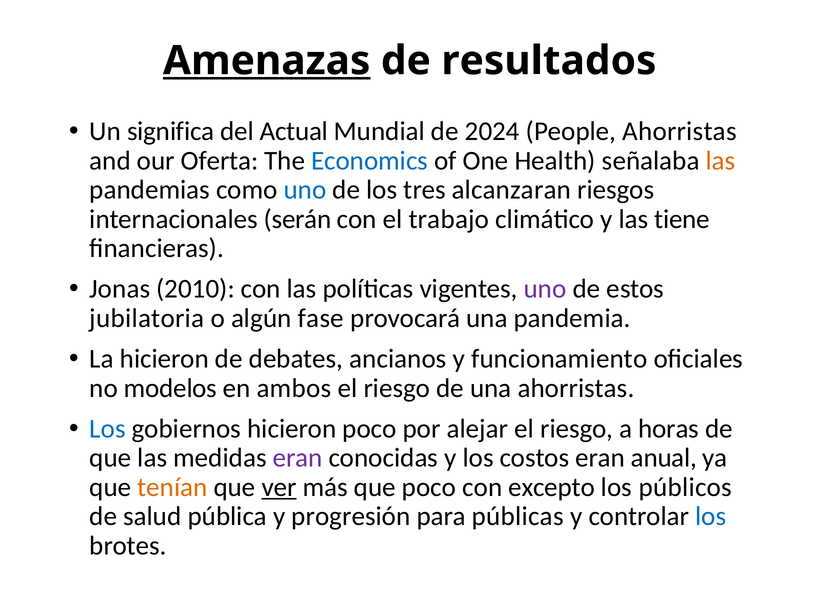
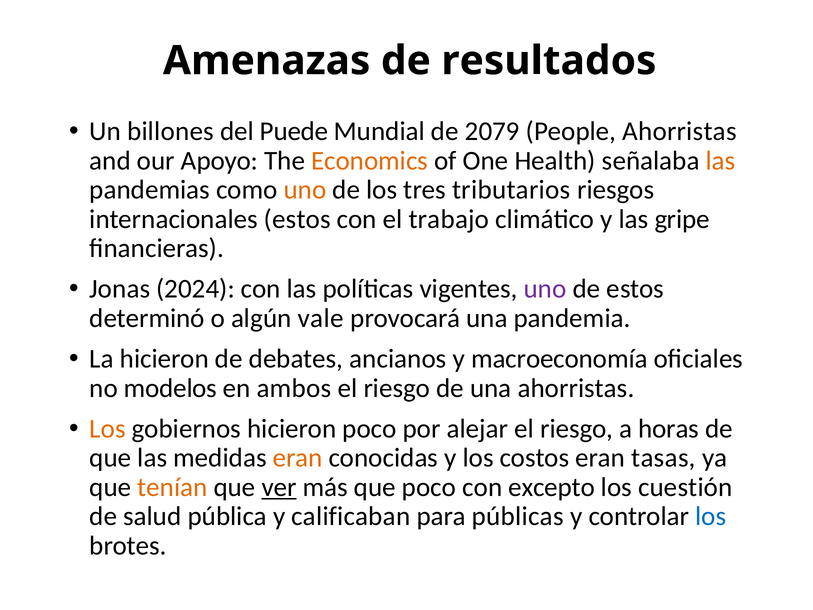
Amenazas underline: present -> none (267, 61)
significa: significa -> billones (170, 131)
Actual: Actual -> Puede (294, 131)
2024: 2024 -> 2079 (492, 131)
Oferta: Oferta -> Apoyo (220, 161)
Economics colour: blue -> orange (370, 161)
uno colour: blue -> orange (305, 190)
alcanzaran: alcanzaran -> tributarios (511, 190)
internacionales serán: serán -> estos (297, 219)
tiene: tiene -> gripe (682, 219)
2010: 2010 -> 2024 (195, 289)
jubilatoria: jubilatoria -> determinó (147, 318)
fase: fase -> vale (321, 318)
funcionamiento: funcionamiento -> macroeconomía (559, 359)
Los colour: blue -> orange (108, 429)
eran colour: purple -> orange (298, 458)
anual: anual -> tasas (664, 458)
públicos: públicos -> cuestión (685, 487)
progresión: progresión -> calificaban (351, 516)
